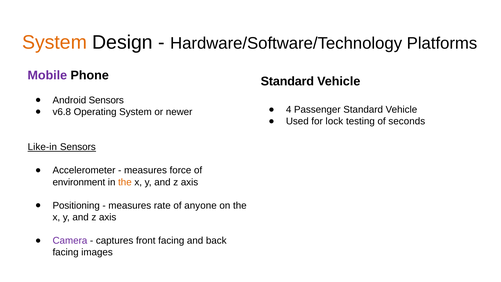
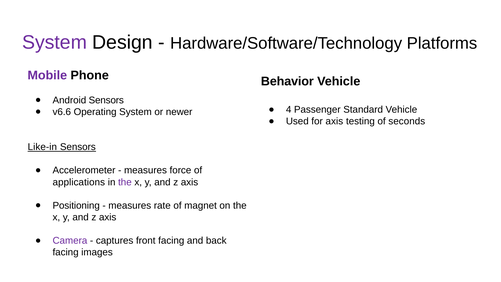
System colour: orange -> purple (55, 42)
Standard: Standard -> Behavior (287, 81)
v6.8: v6.8 -> v6.6 (62, 112)
for lock: lock -> axis (334, 121)
environment: environment -> applications (79, 182)
the colour: orange -> purple (125, 182)
anyone: anyone -> magnet (201, 205)
